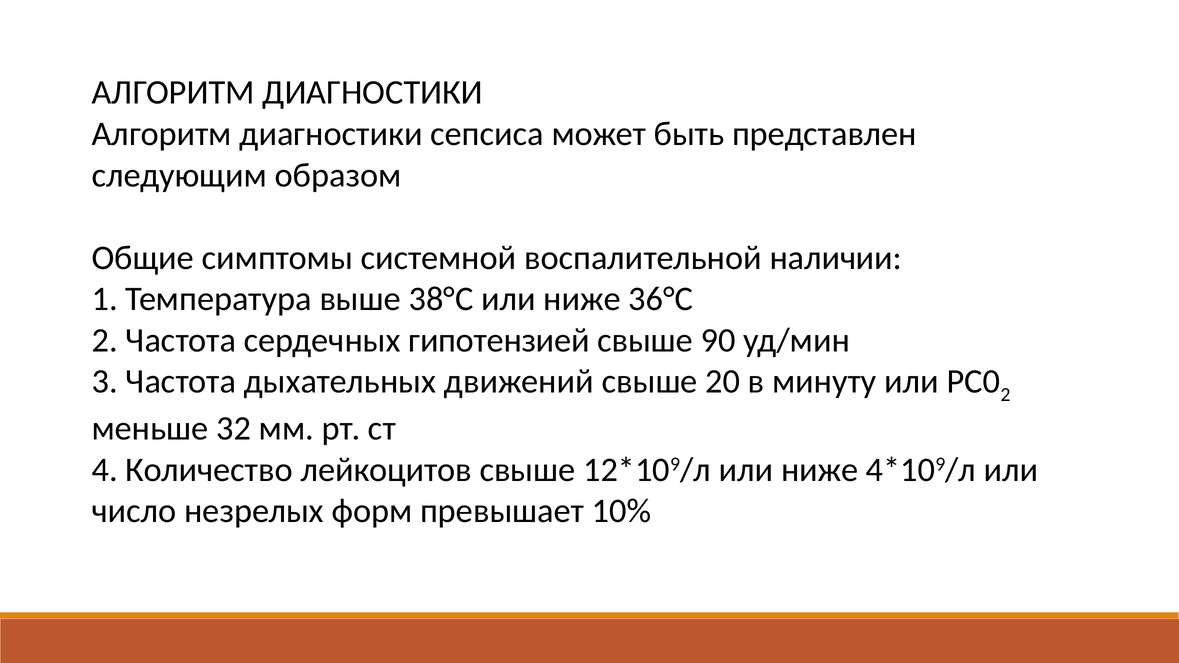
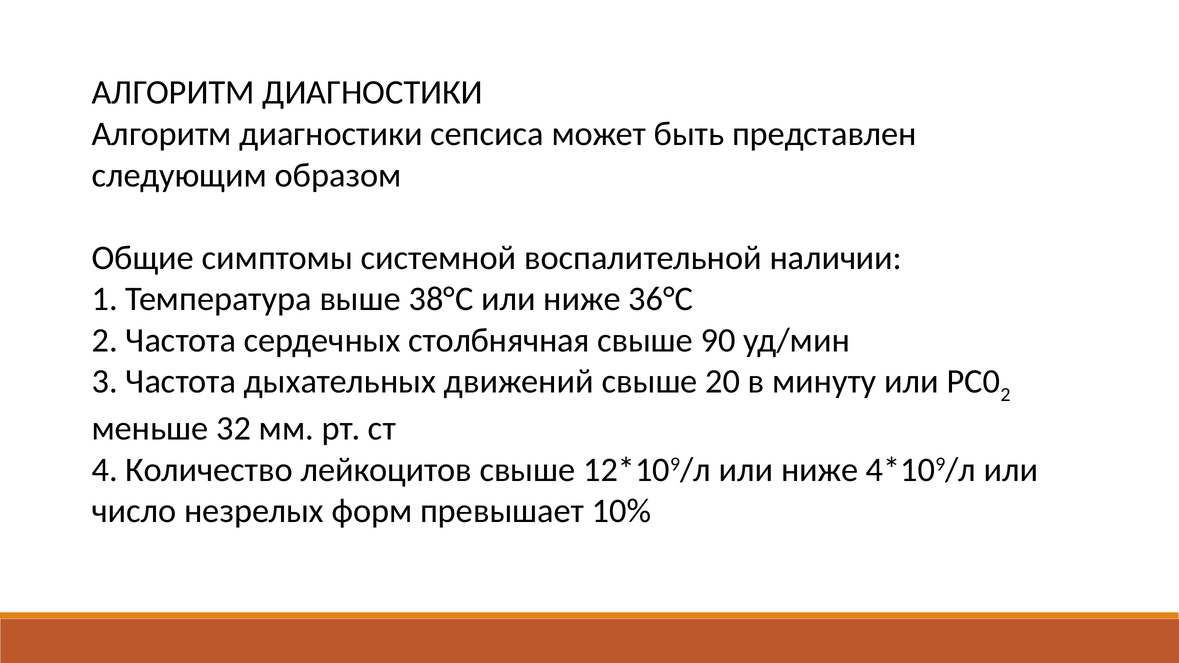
гипотензией: гипотензией -> столбнячная (499, 340)
